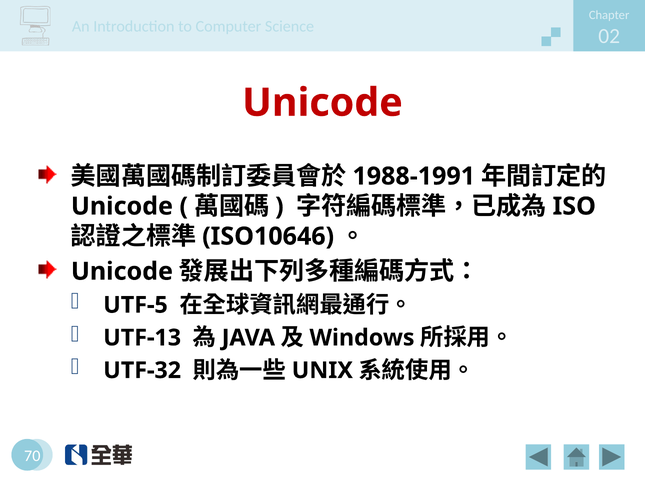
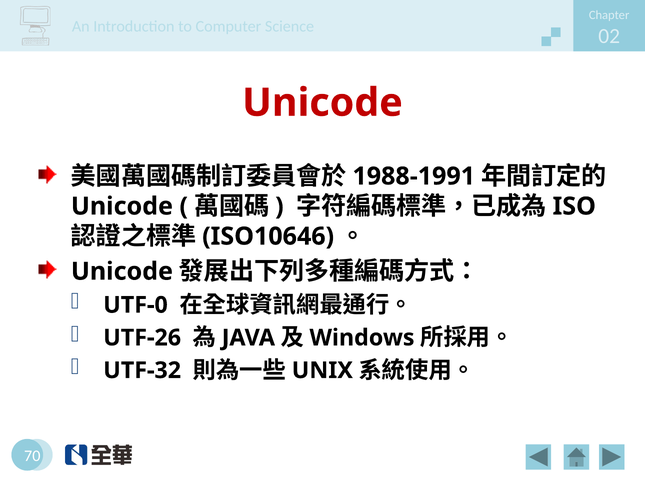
UTF-5: UTF-5 -> UTF-0 (135, 305)
UTF-13: UTF-13 -> UTF-26 (142, 338)
